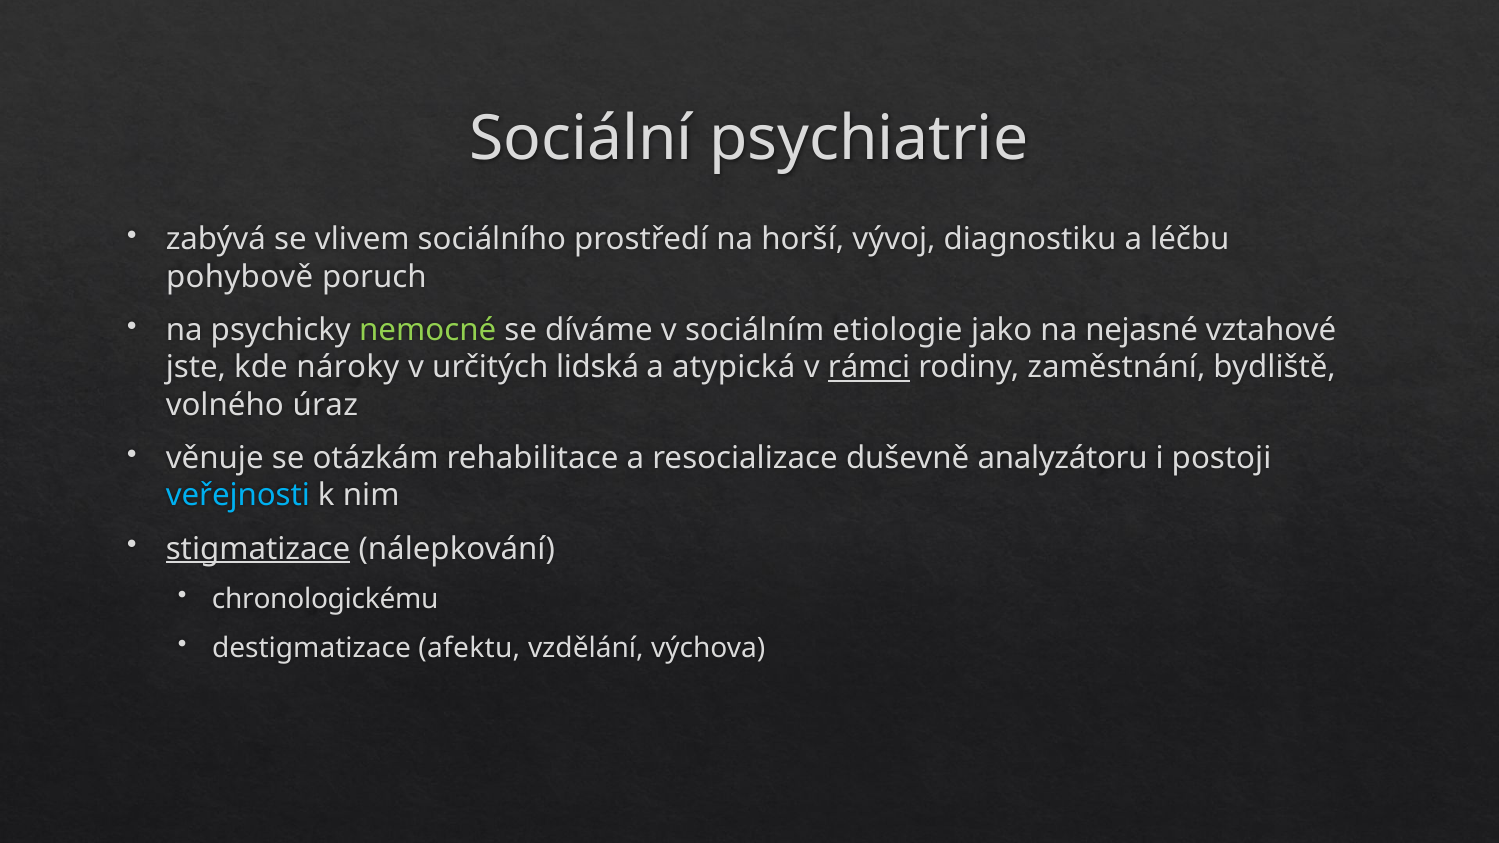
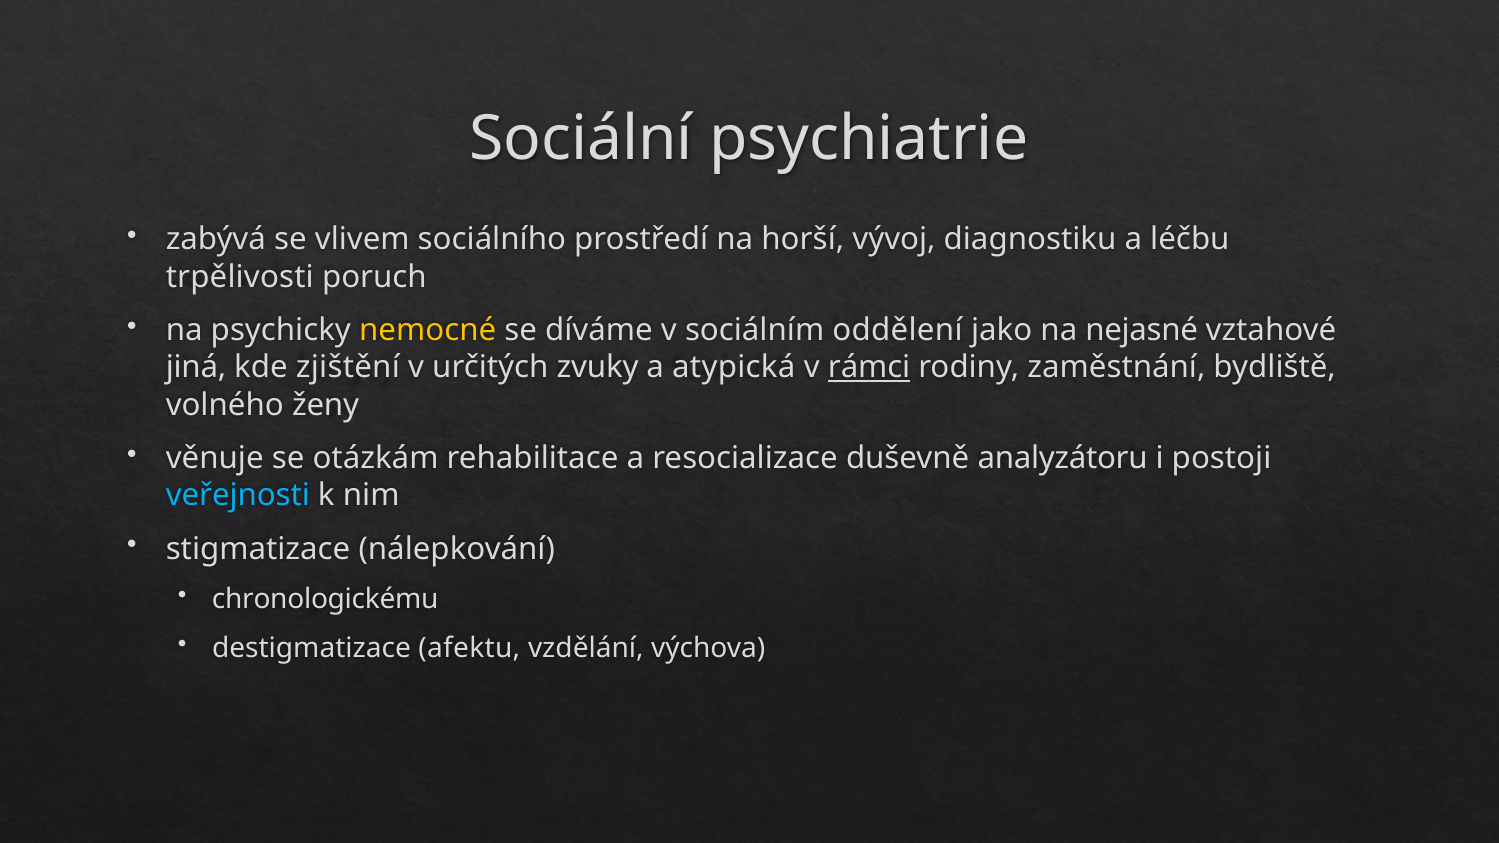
pohybově: pohybově -> trpělivosti (240, 277)
nemocné colour: light green -> yellow (428, 330)
etiologie: etiologie -> oddělení (897, 330)
jste: jste -> jiná (196, 368)
nároky: nároky -> zjištění (348, 368)
lidská: lidská -> zvuky (598, 368)
úraz: úraz -> ženy (326, 405)
stigmatizace underline: present -> none (258, 549)
